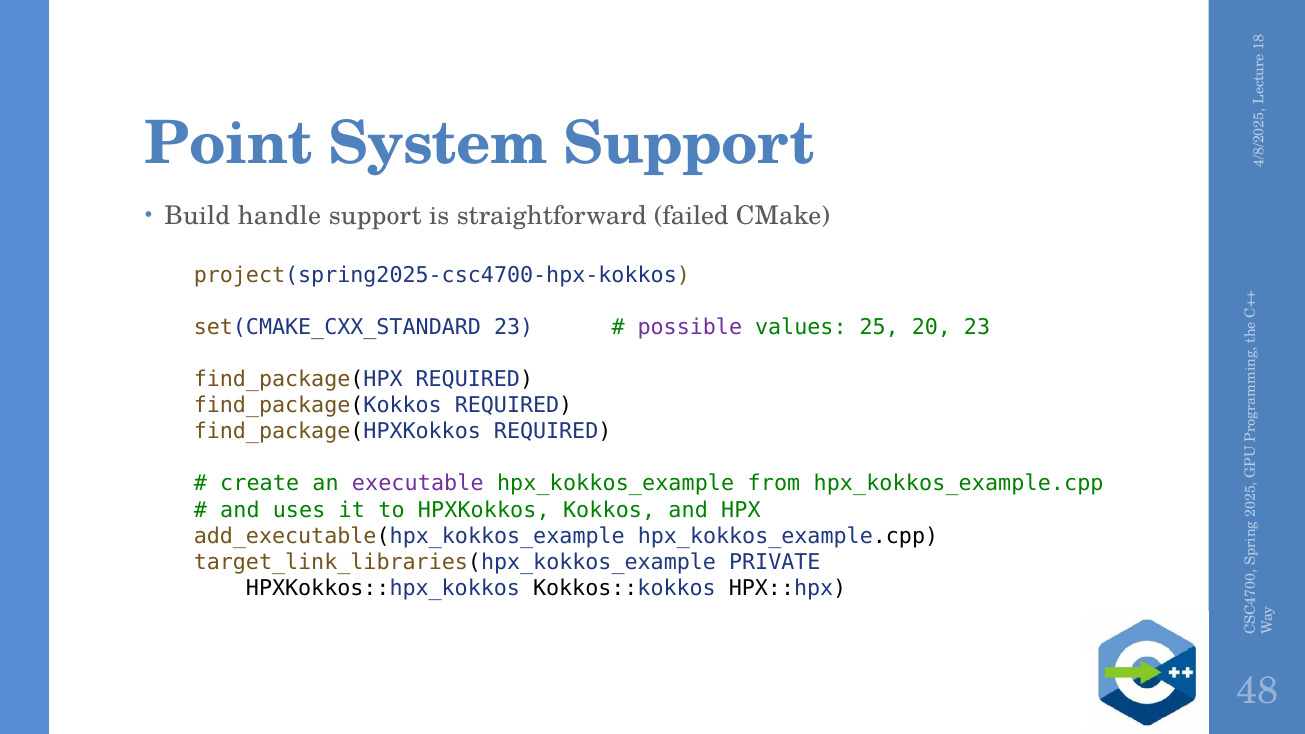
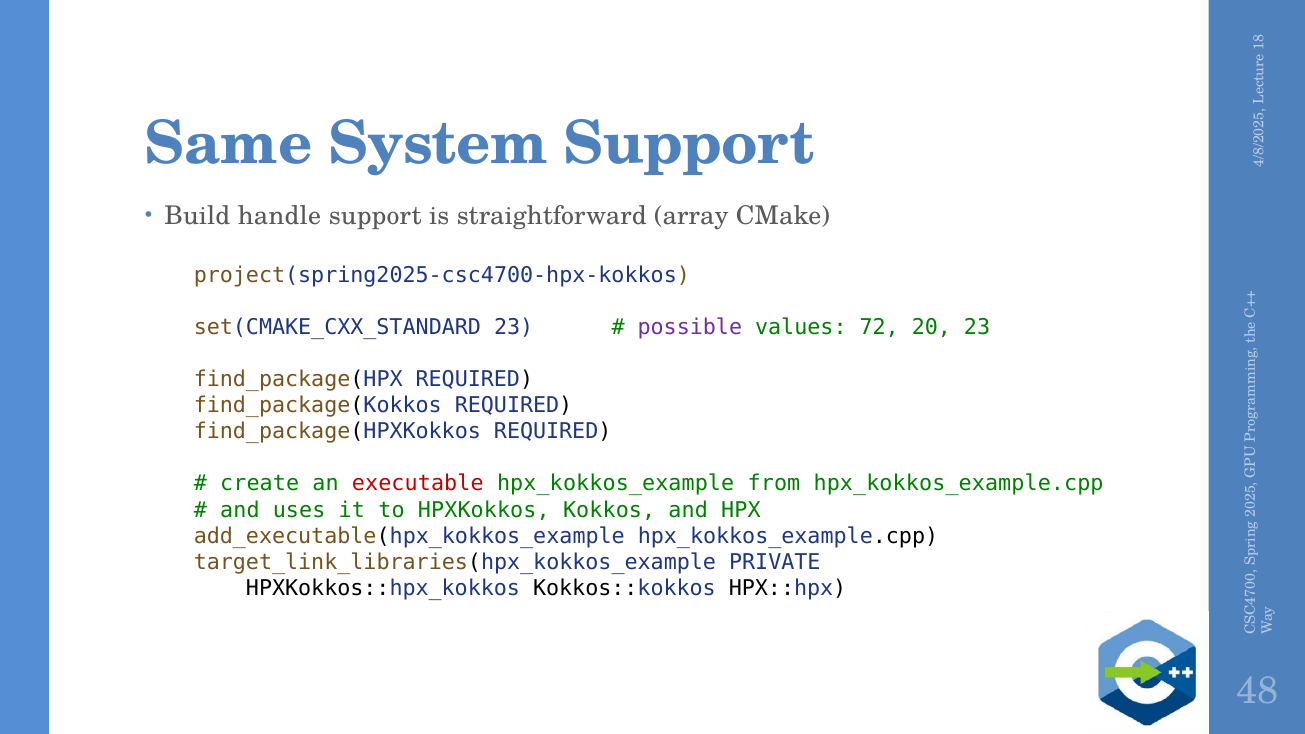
Point: Point -> Same (229, 143)
failed: failed -> array (691, 216)
25: 25 -> 72 (879, 327)
executable colour: purple -> red (418, 484)
